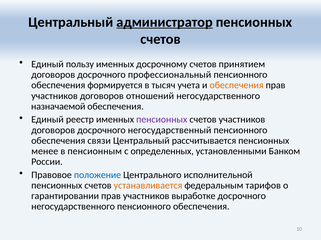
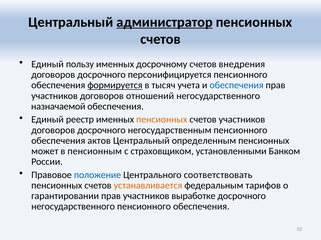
принятием: принятием -> внедрения (242, 64)
профессиональный: профессиональный -> персонифицируется (170, 75)
формируется underline: none -> present (115, 86)
обеспечения colour: orange -> blue (237, 86)
пенсионных colour: purple -> orange (162, 120)
негосударственный: негосударственный -> негосударственным (170, 130)
связи: связи -> актов (99, 141)
рассчитывается: рассчитывается -> определенным (204, 141)
менее: менее -> может (45, 152)
определенных: определенных -> страховщиком (162, 152)
исполнительной: исполнительной -> соответствовать (218, 175)
